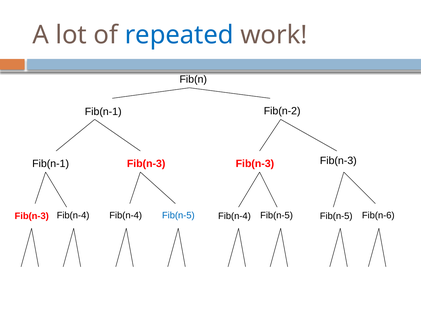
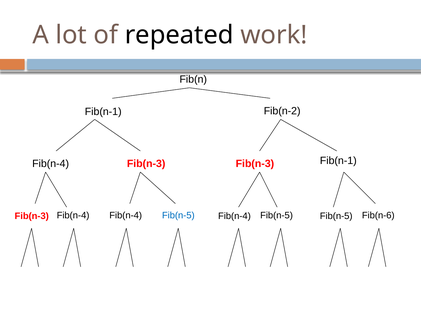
repeated colour: blue -> black (179, 35)
Fib(n-1: Fib(n-1 -> Fib(n-4 (51, 163)
Fib(n-3: Fib(n-3 -> Fib(n-1 (338, 161)
